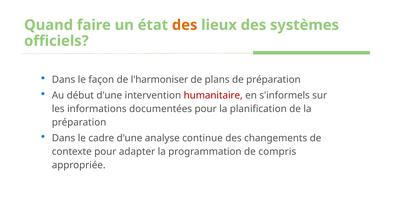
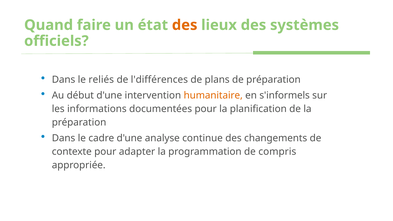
façon: façon -> reliés (101, 80)
l'harmoniser: l'harmoniser -> l'différences (159, 80)
humanitaire colour: red -> orange (213, 96)
